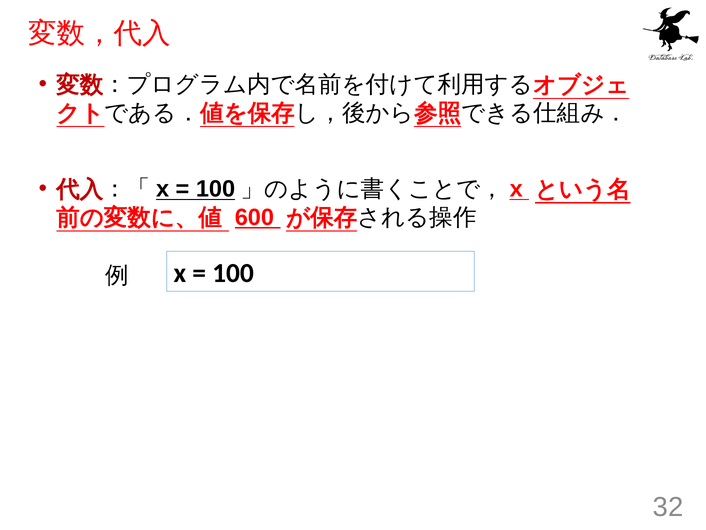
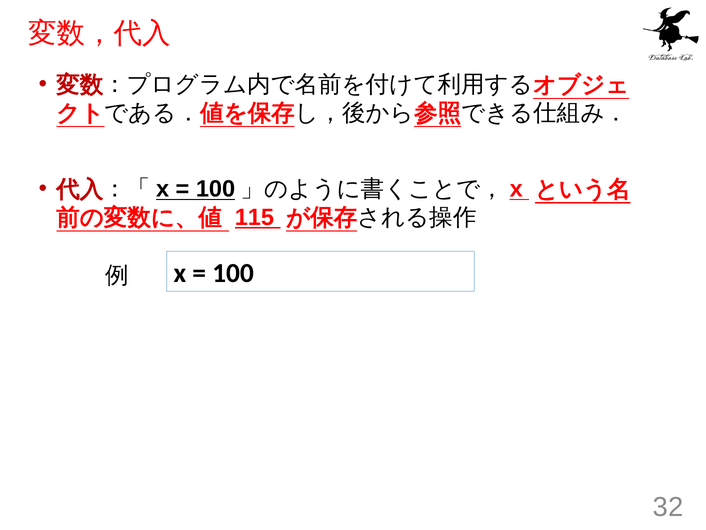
600: 600 -> 115 (254, 217)
